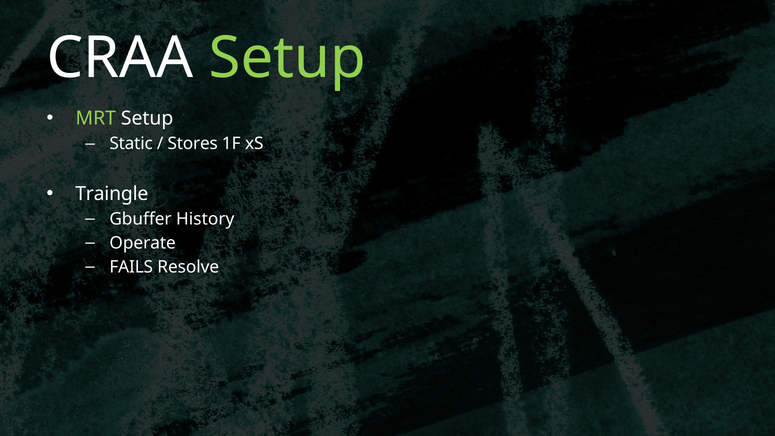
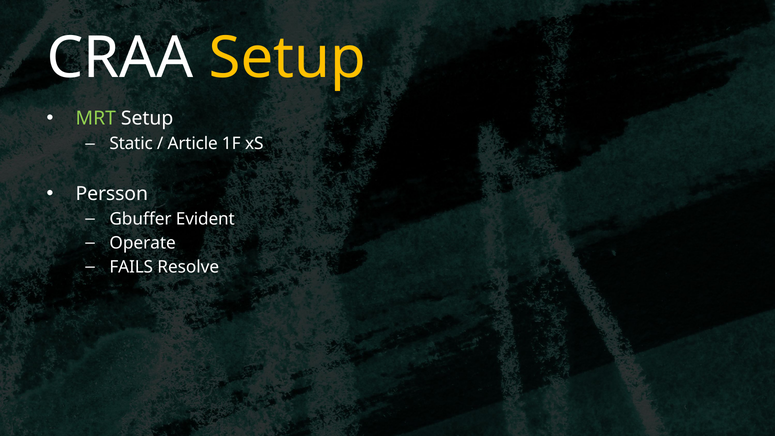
Setup colour: light green -> yellow (287, 58)
Stores: Stores -> Article (193, 144)
Traingle: Traingle -> Persson (112, 194)
History: History -> Evident (205, 219)
